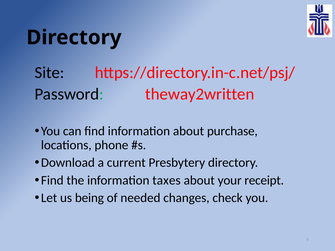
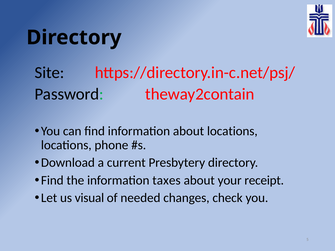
theway2written: theway2written -> theway2contain (200, 94)
about purchase: purchase -> locations (232, 131)
being: being -> visual (89, 198)
